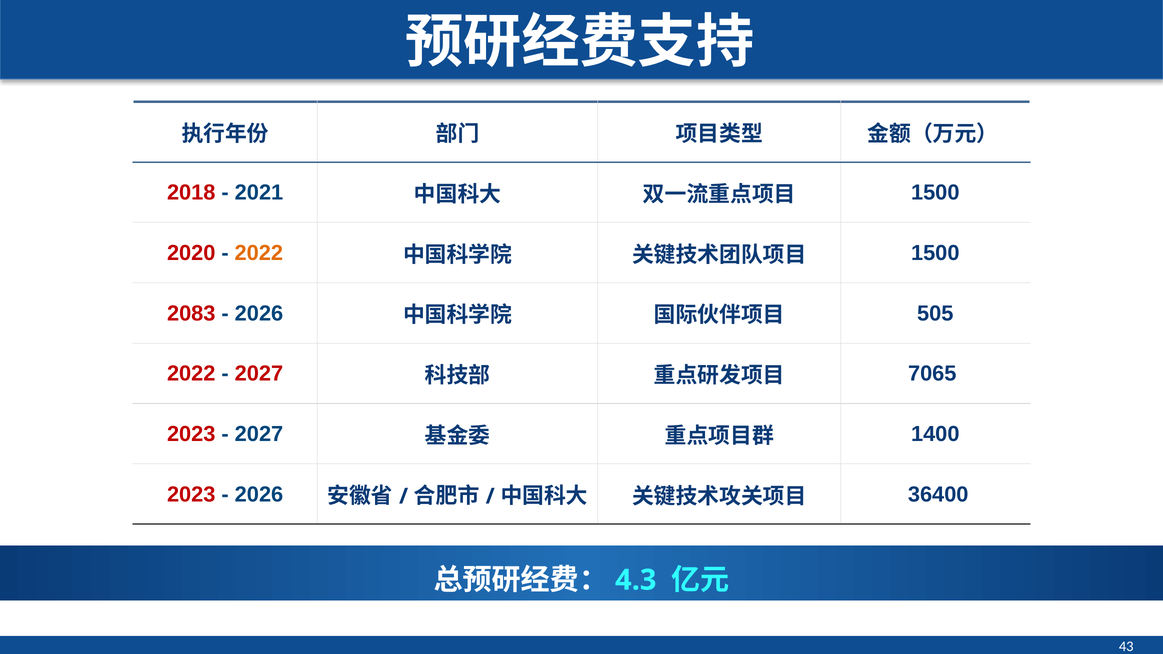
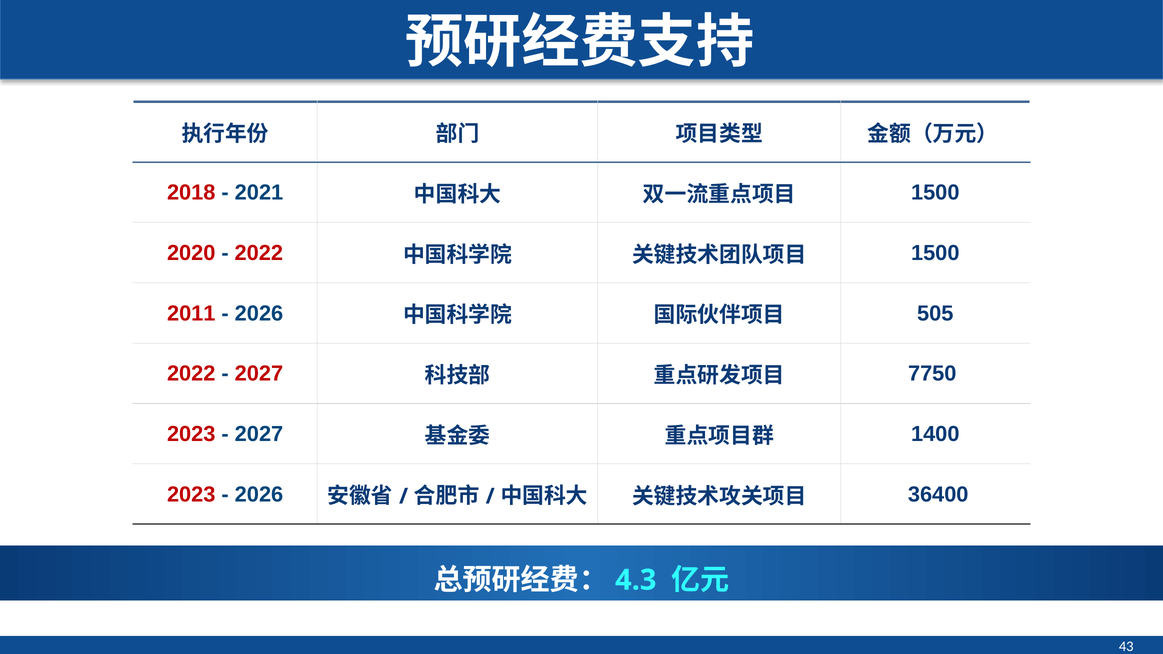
2022 colour: orange -> red (259, 253)
2083: 2083 -> 2011 (191, 313)
7065: 7065 -> 7750 (932, 374)
